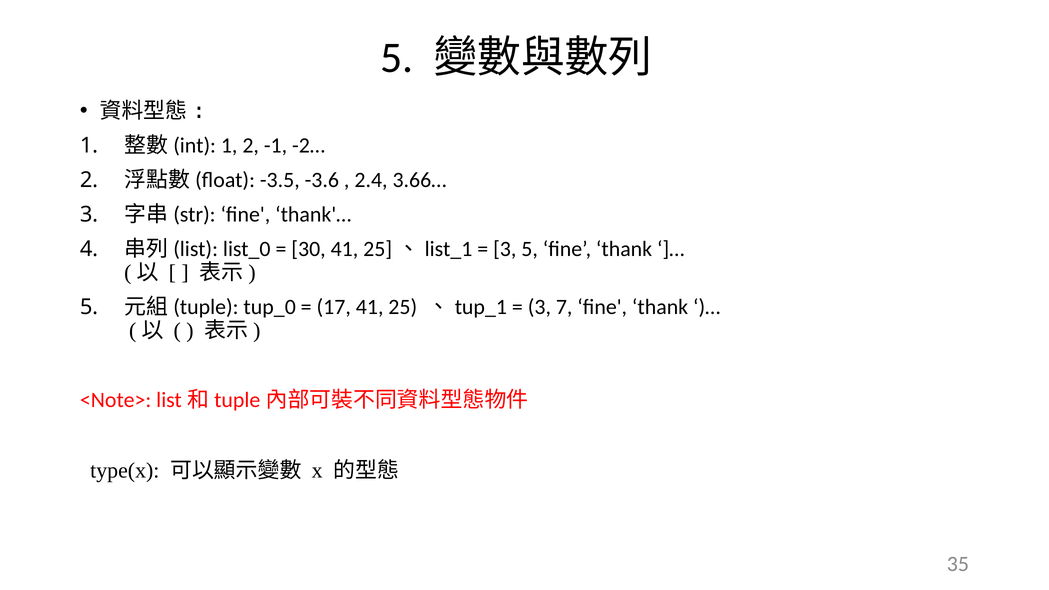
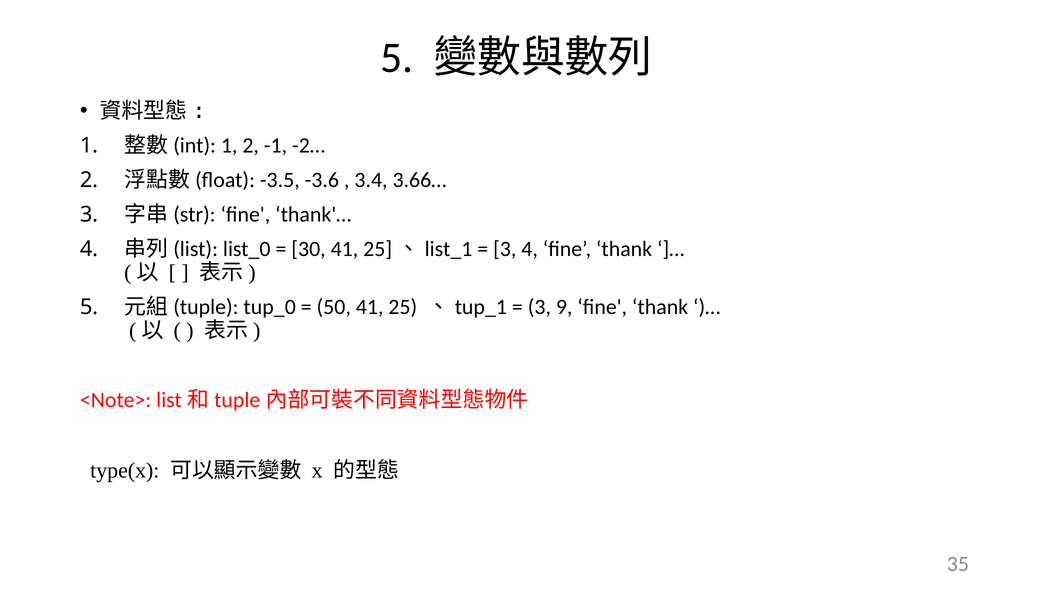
2.4: 2.4 -> 3.4 (371, 180)
3 5: 5 -> 4 (530, 249)
17: 17 -> 50 (334, 307)
7: 7 -> 9 (564, 307)
